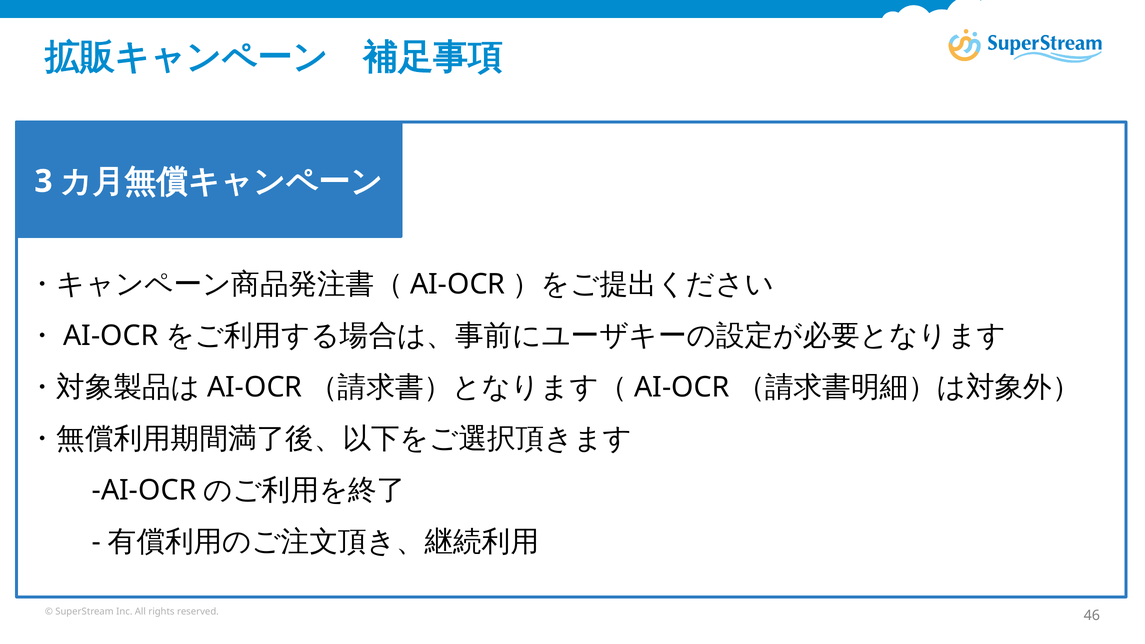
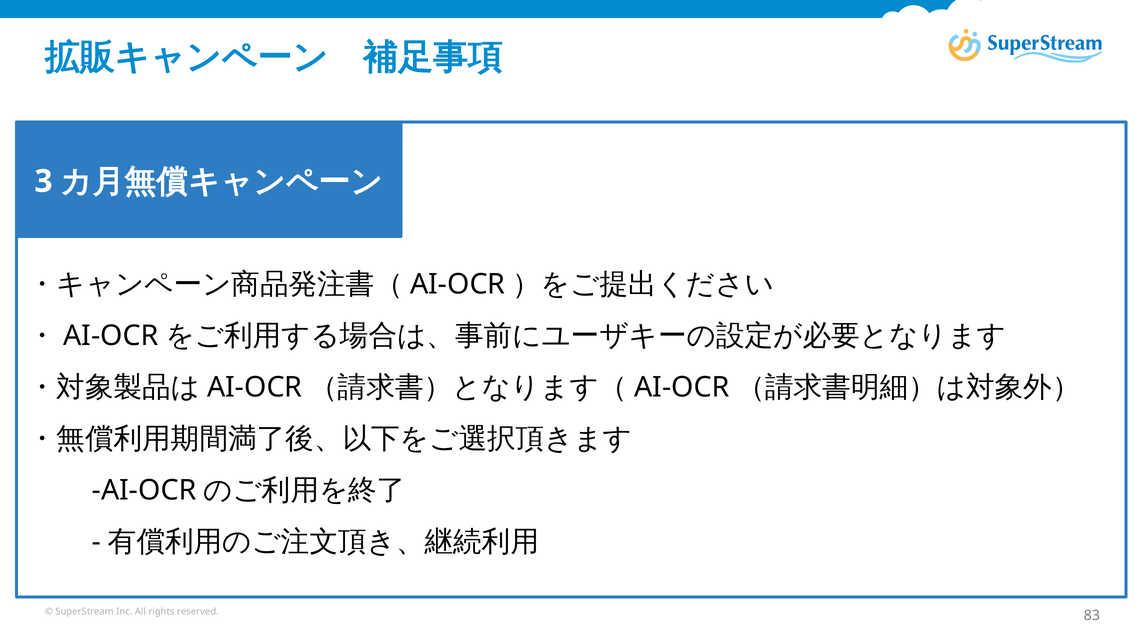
46: 46 -> 83 (1092, 616)
